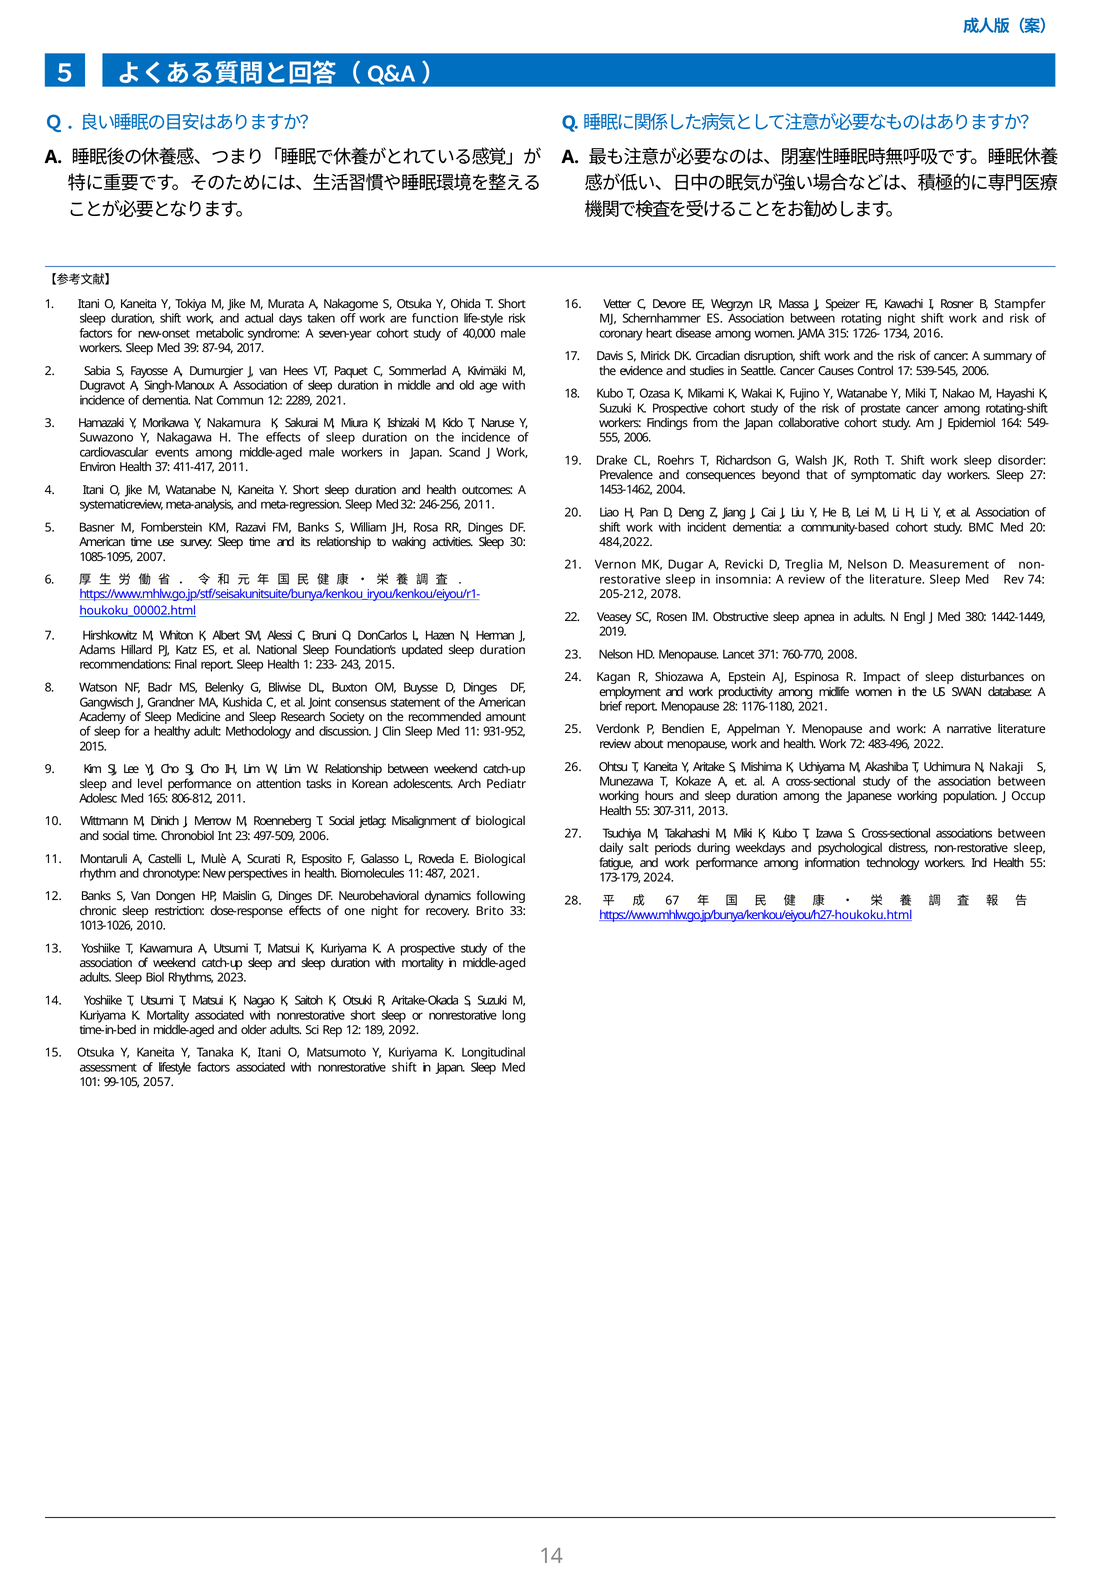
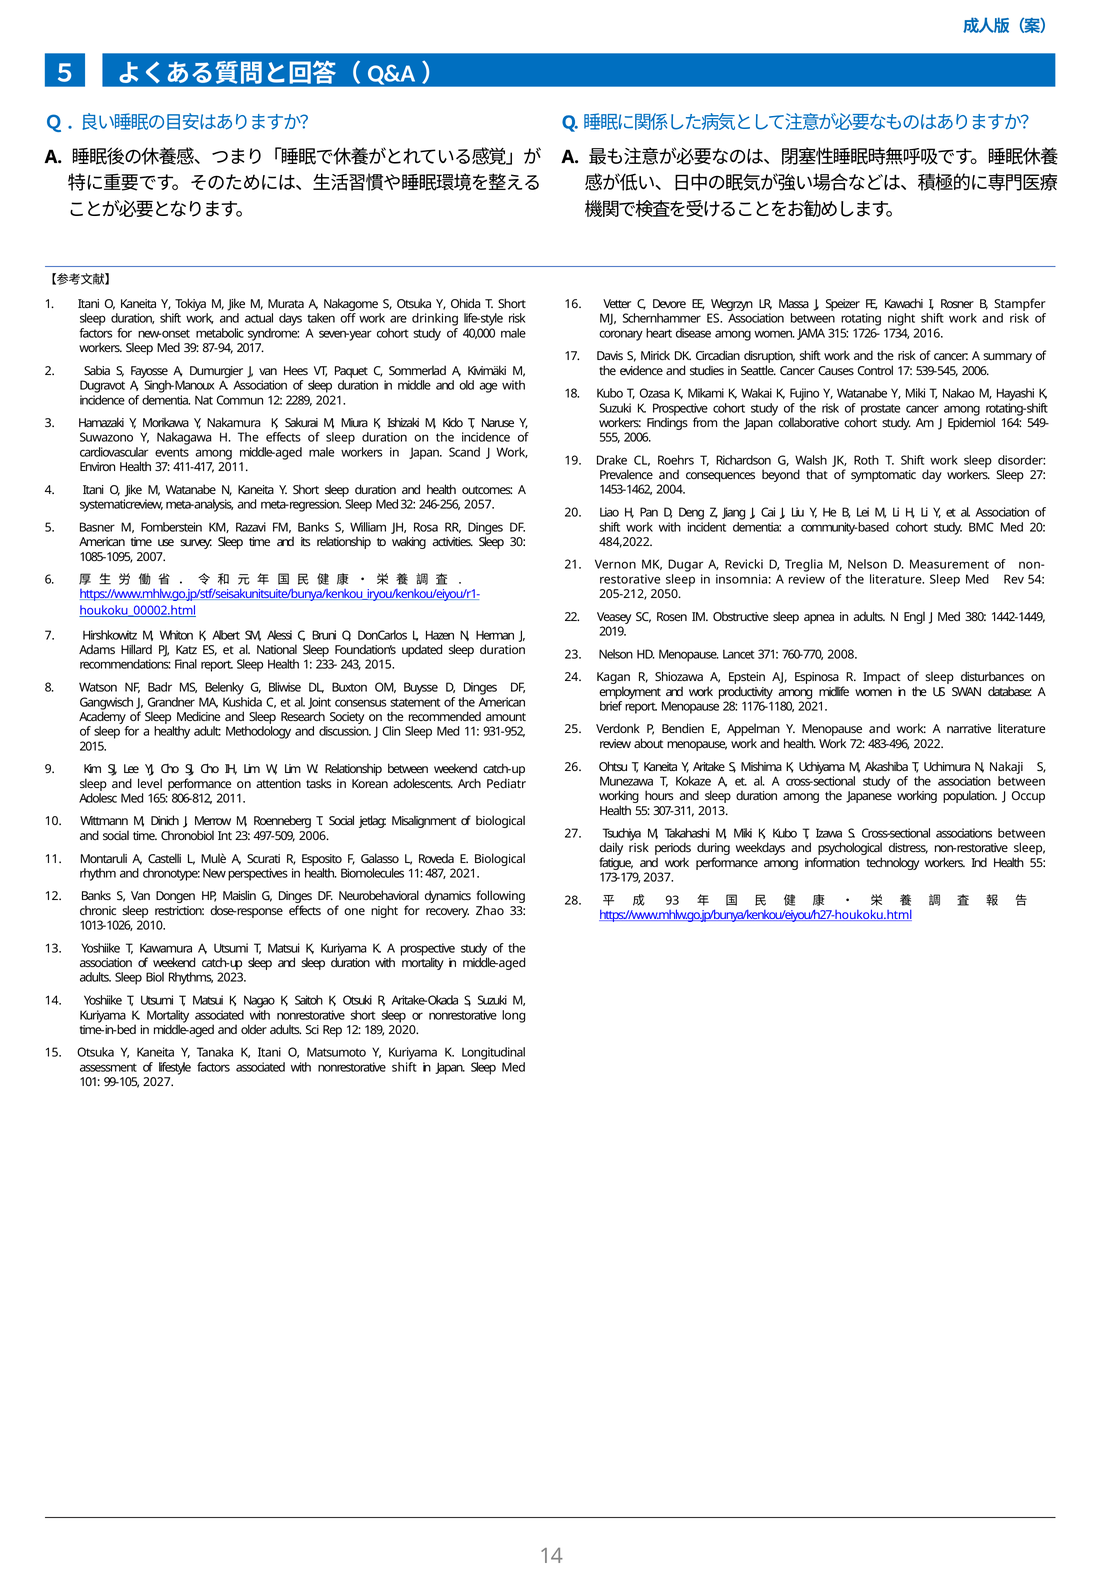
function: function -> drinking (435, 319)
246-256 2011: 2011 -> 2057 (479, 505)
74: 74 -> 54 (1036, 580)
2078: 2078 -> 2050 (666, 594)
daily salt: salt -> risk (639, 848)
2024: 2024 -> 2037 (659, 878)
67: 67 -> 93 (672, 900)
Brito: Brito -> Zhao (490, 911)
2092: 2092 -> 2020 (404, 1030)
2057: 2057 -> 2027 (159, 1082)
